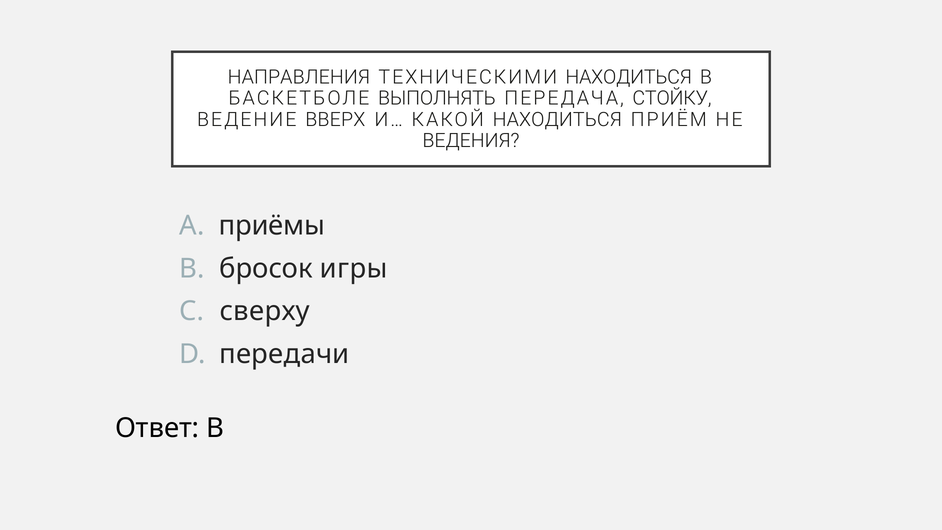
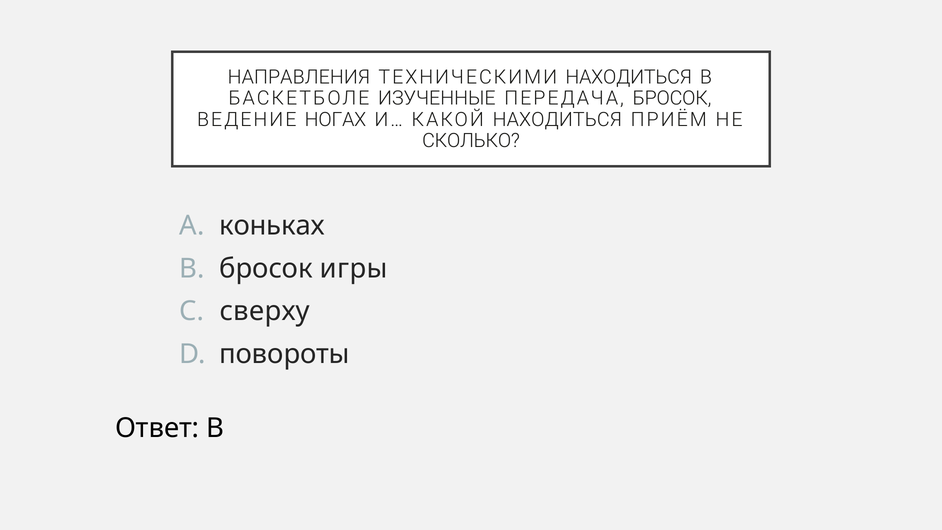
ВЫПОЛНЯТЬ: ВЫПОЛНЯТЬ -> ИЗУЧЕННЫЕ (437, 98)
ПЕРЕДАЧА СТОЙКУ: СТОЙКУ -> БРОСОК (672, 98)
ВВЕРХ: ВВЕРХ -> НОГАХ (335, 120)
ВЕДЕНИЯ: ВЕДЕНИЯ -> СКОЛЬКО (471, 141)
приёмы: приёмы -> коньках (272, 226)
передачи: передачи -> повороты (285, 354)
